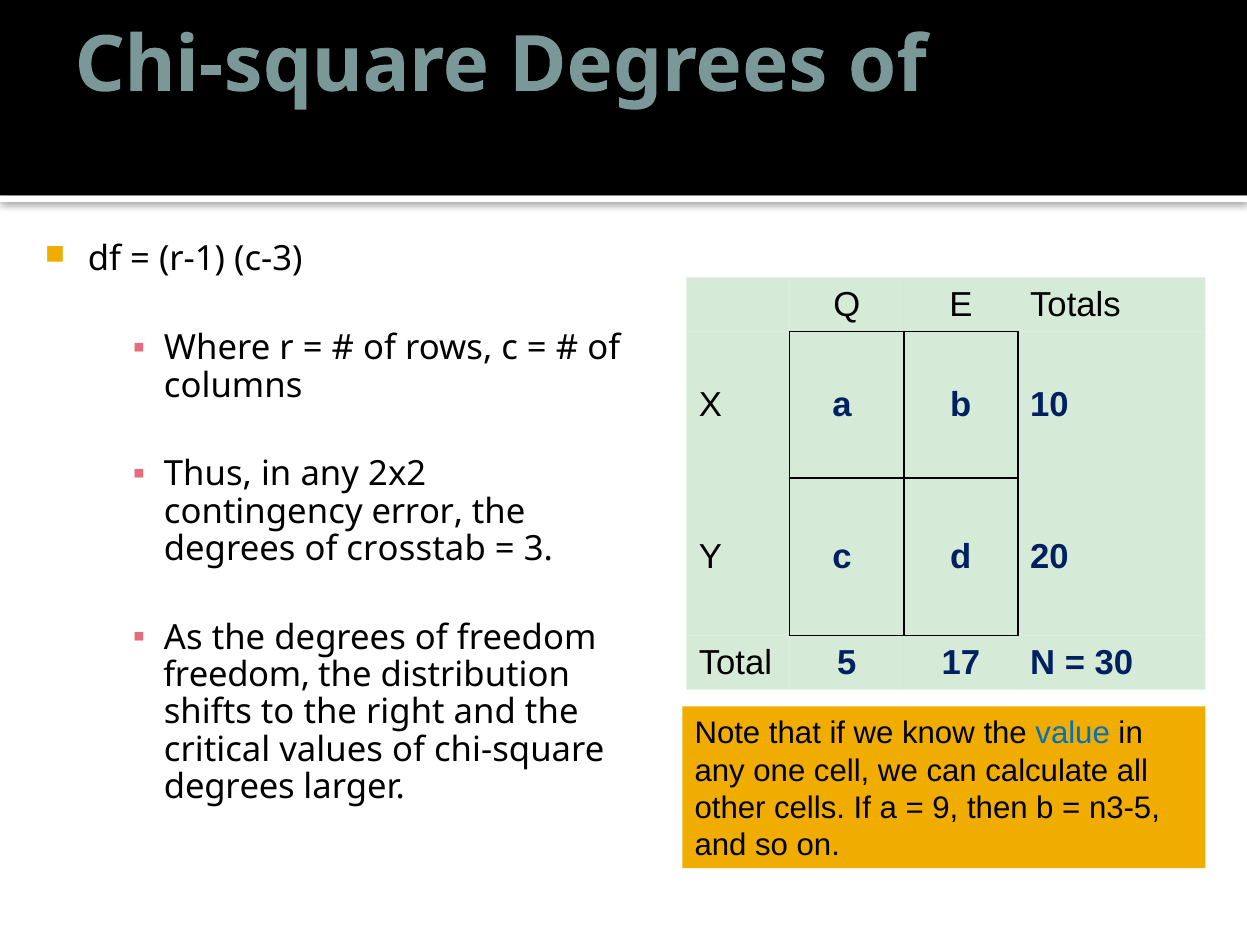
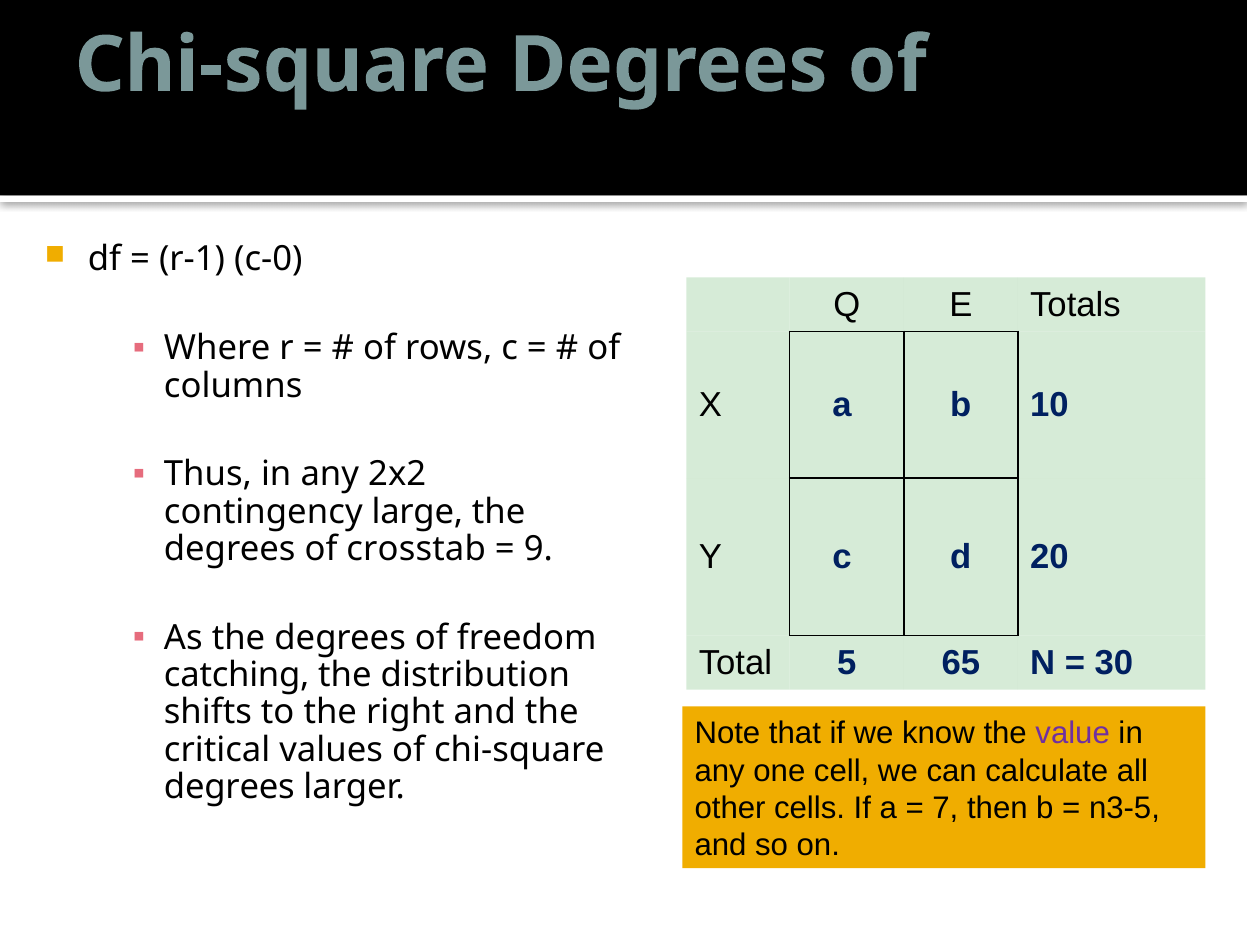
c-3: c-3 -> c-0 (268, 260)
error: error -> large (417, 512)
3: 3 -> 9 (538, 549)
17: 17 -> 65 (961, 663)
freedom: freedom -> catching (237, 675)
value colour: blue -> purple (1073, 734)
9: 9 -> 7 (945, 808)
